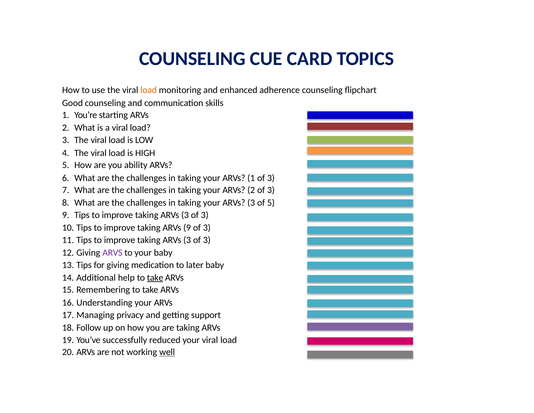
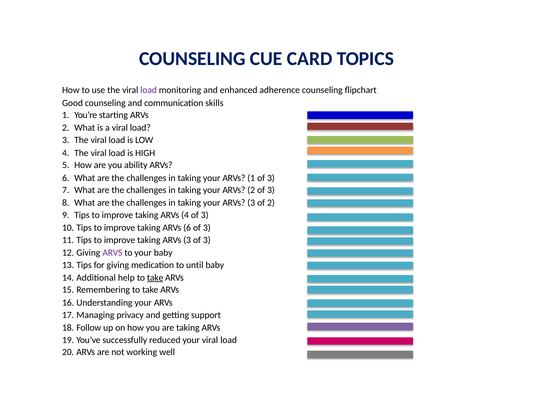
load colour: orange -> purple (149, 90)
of 5: 5 -> 2 (271, 203)
3: 3 -> 4 (185, 215)
taking ARVs 9: 9 -> 6 (187, 228)
later: later -> until (195, 265)
well underline: present -> none (167, 352)
